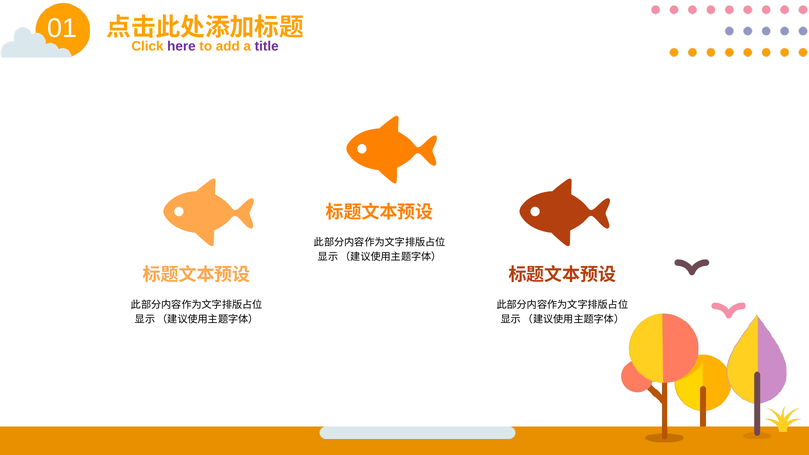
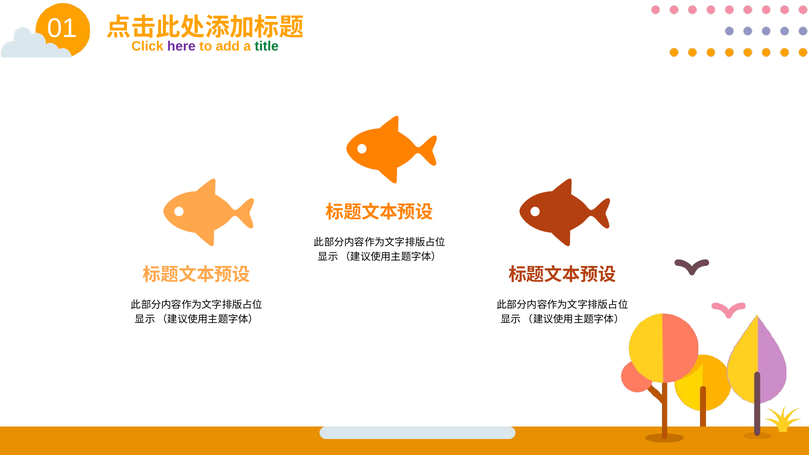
title colour: purple -> green (267, 47)
